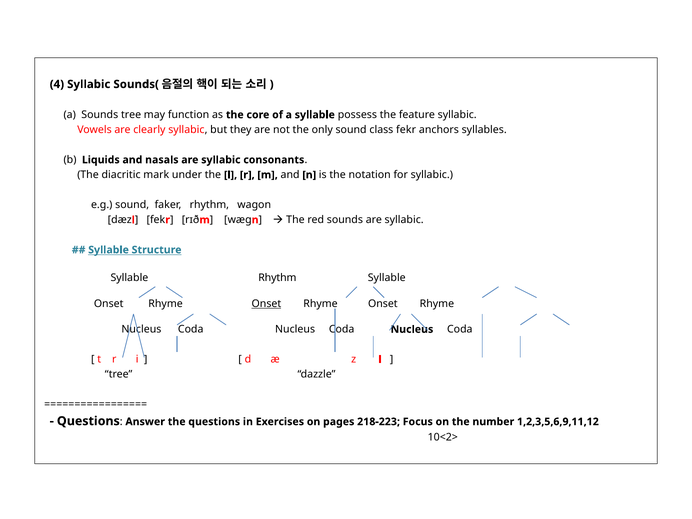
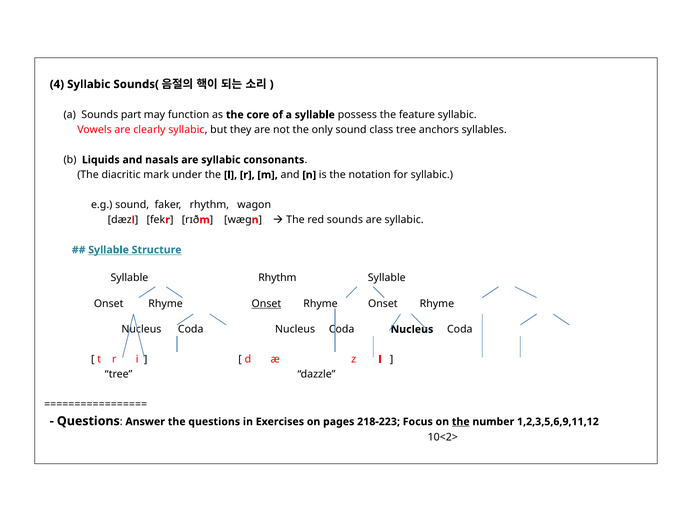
Sounds tree: tree -> part (131, 115)
class fekr: fekr -> tree (406, 130)
the underline: none -> present (461, 422)
